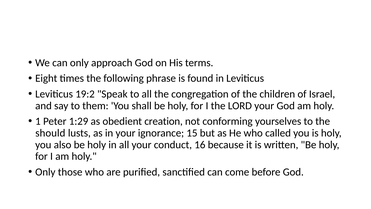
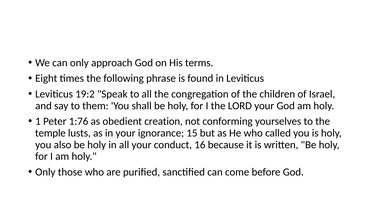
1:29: 1:29 -> 1:76 (79, 121)
should: should -> temple (50, 133)
